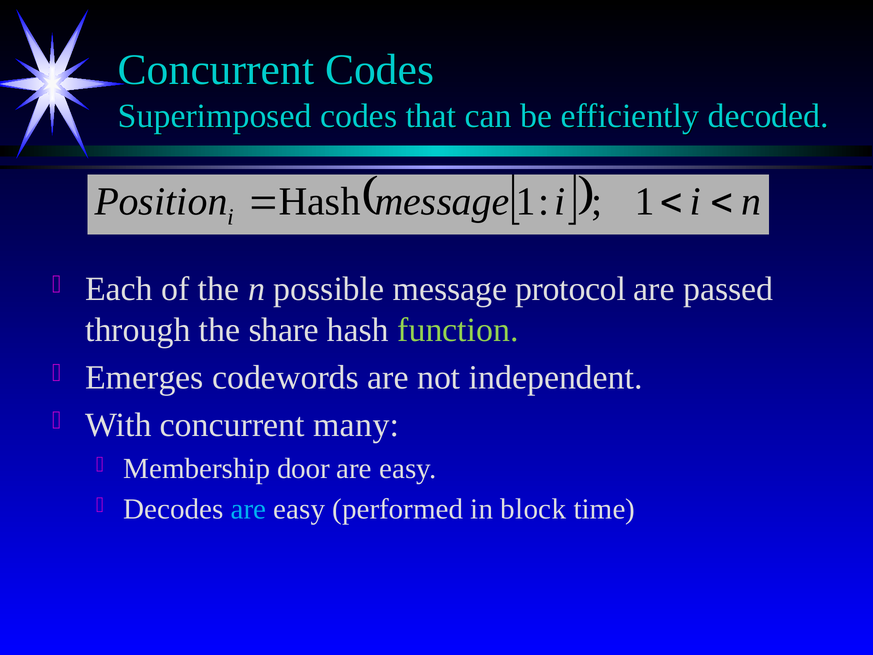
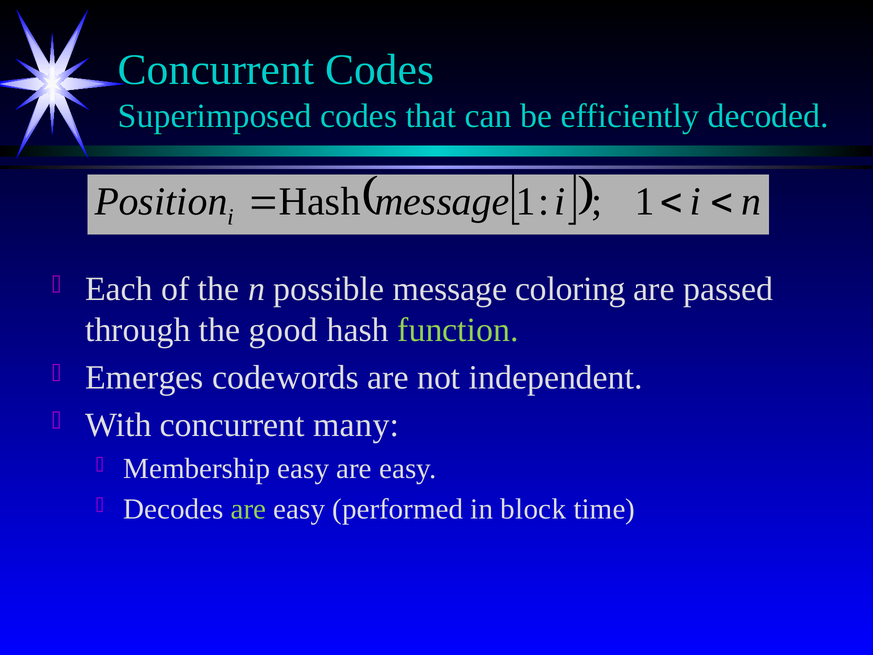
protocol: protocol -> coloring (571, 289)
share: share -> good (283, 330)
Membership door: door -> easy (303, 468)
are colour: light blue -> light green (248, 509)
